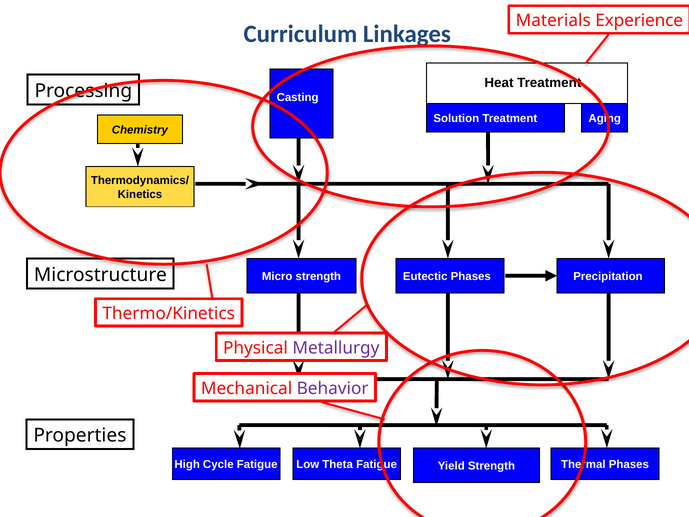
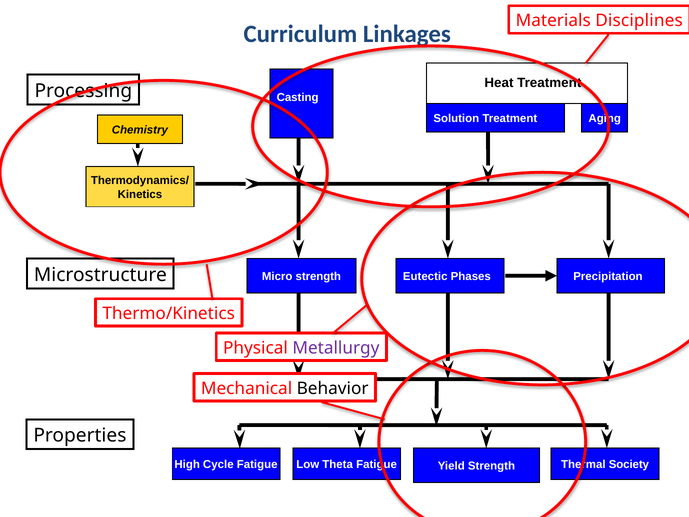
Experience: Experience -> Disciplines (639, 21)
Behavior colour: purple -> black (333, 388)
Phases: Phases -> Society (629, 464)
